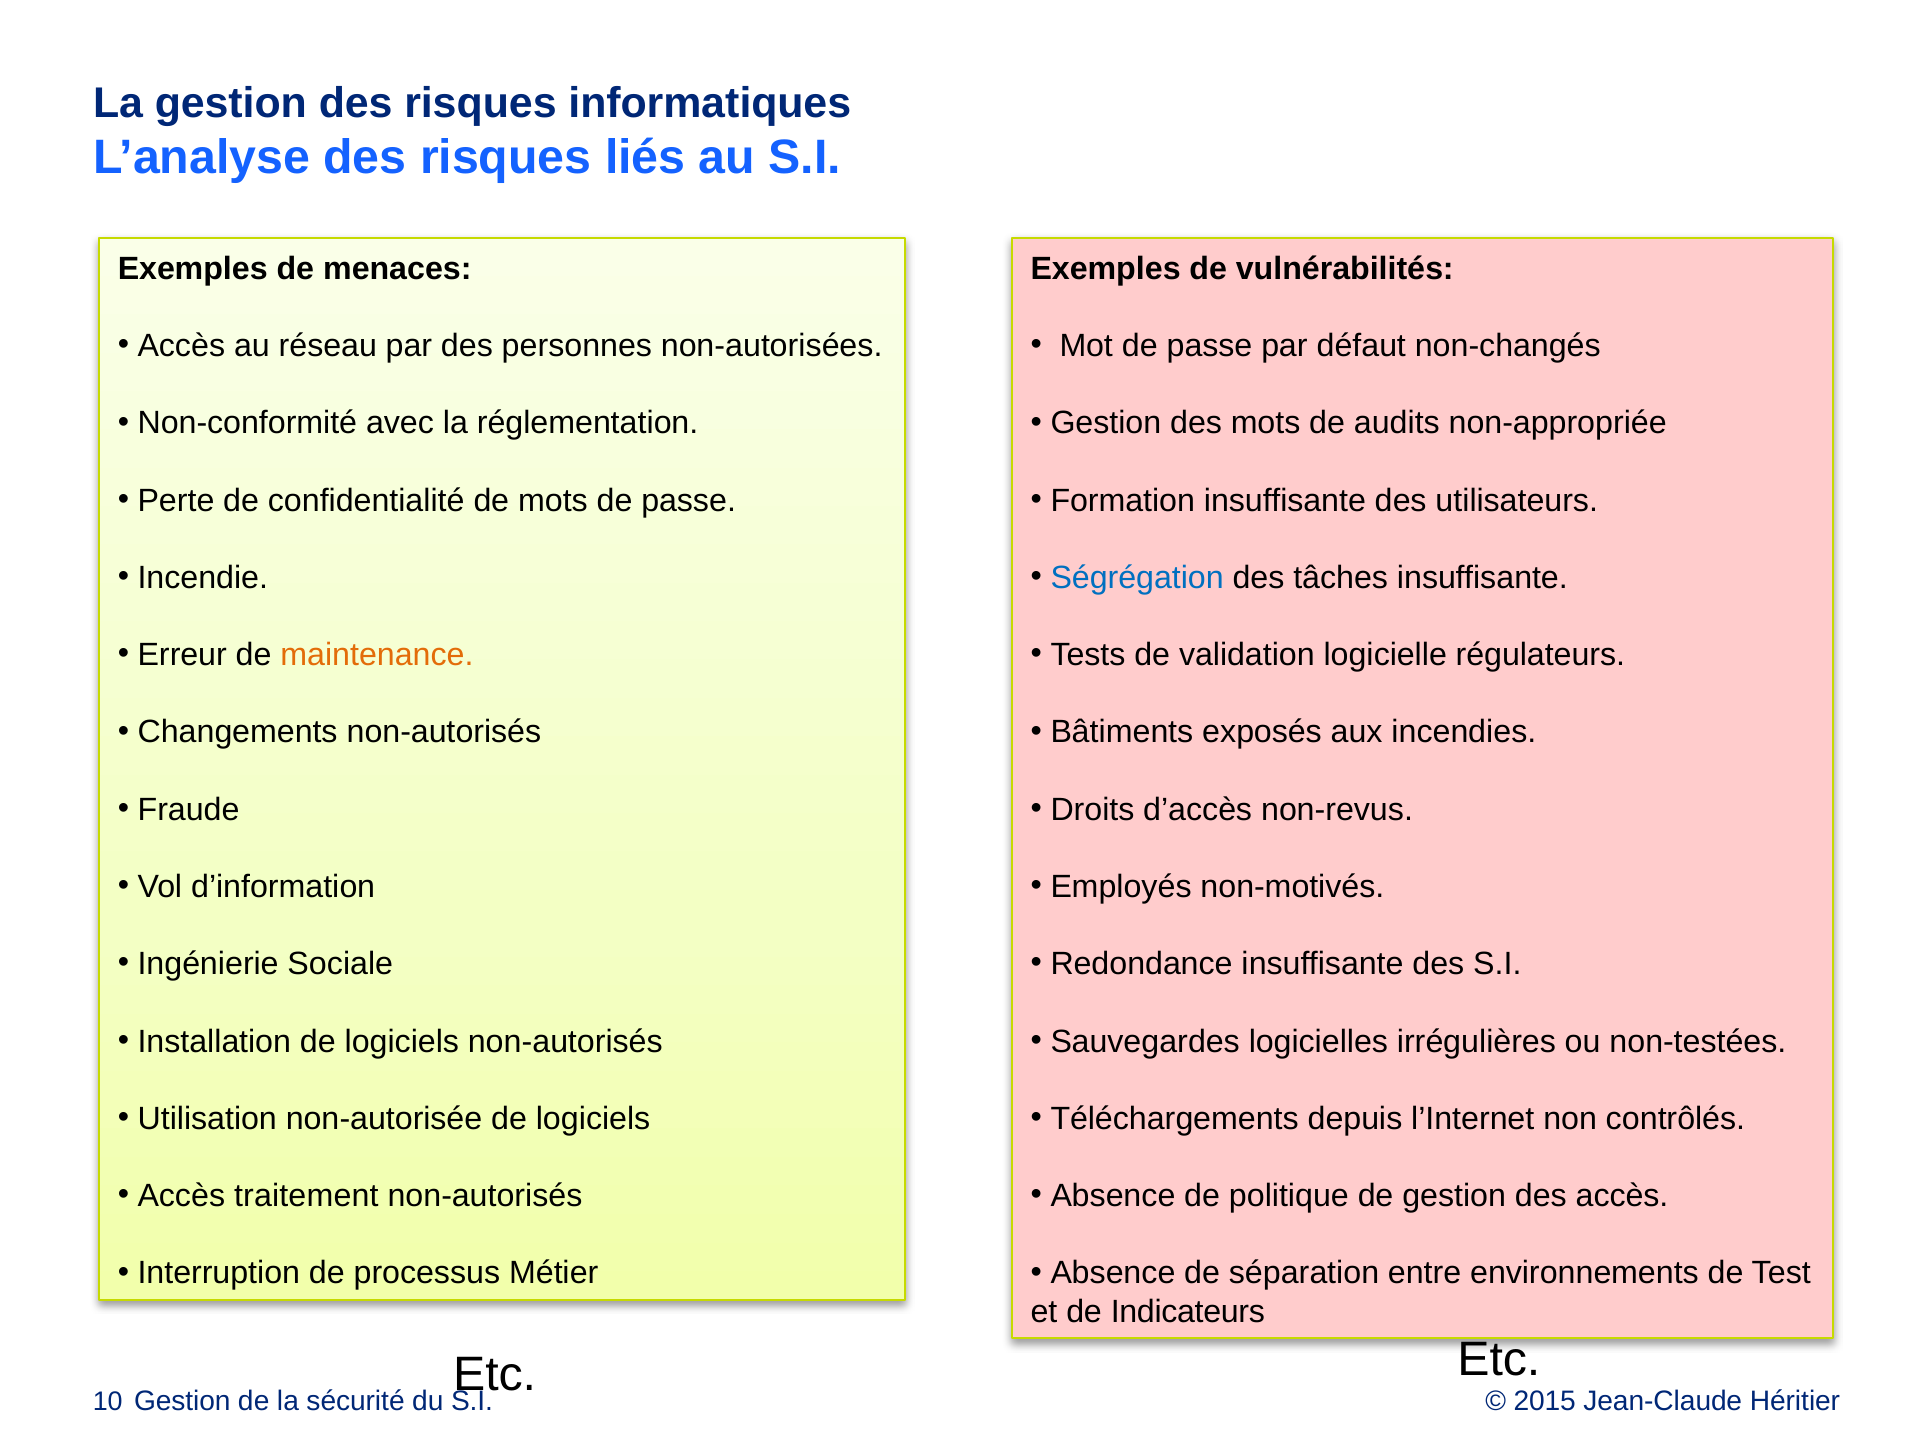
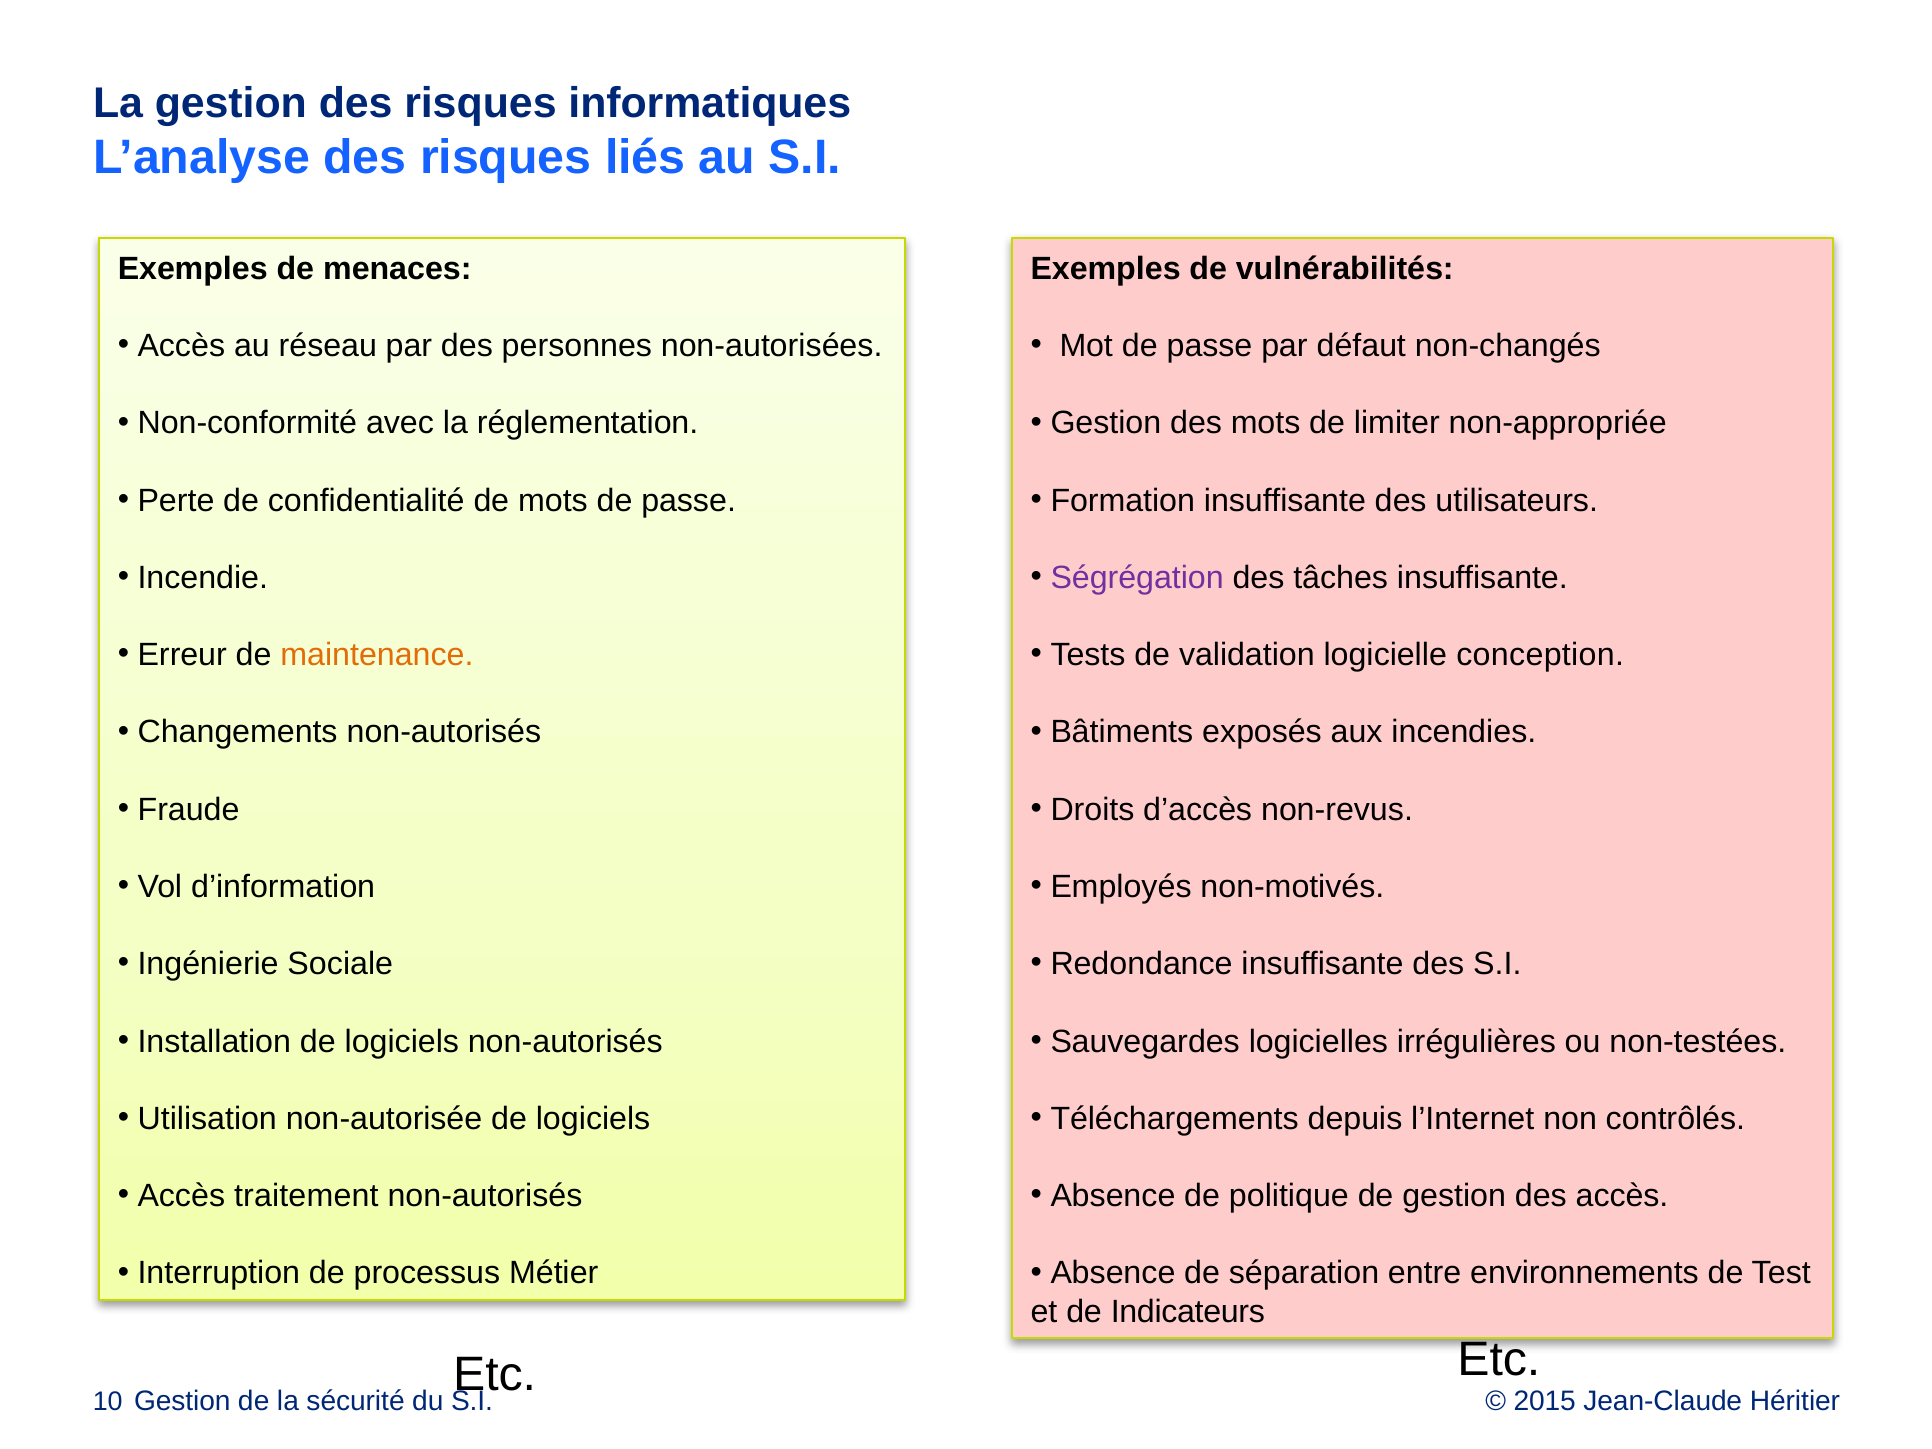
audits: audits -> limiter (1397, 423)
Ségrégation colour: blue -> purple (1137, 578)
régulateurs: régulateurs -> conception (1540, 655)
